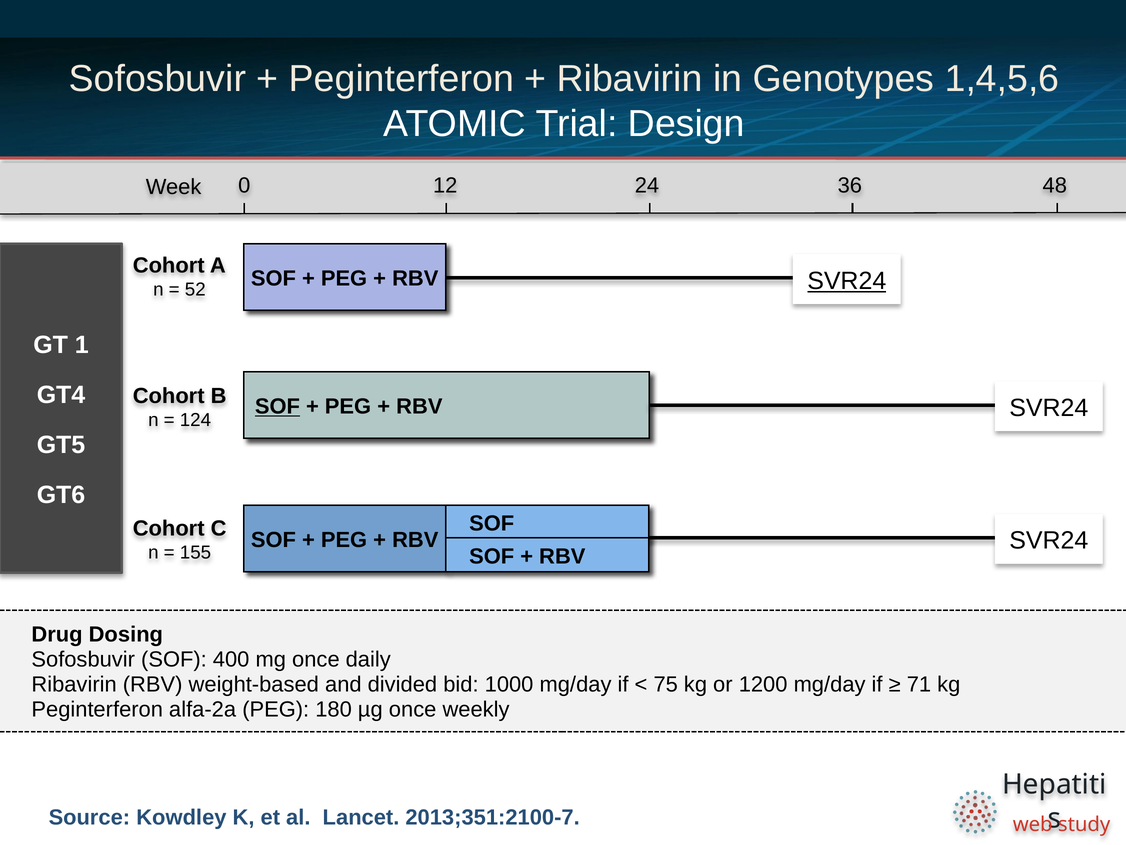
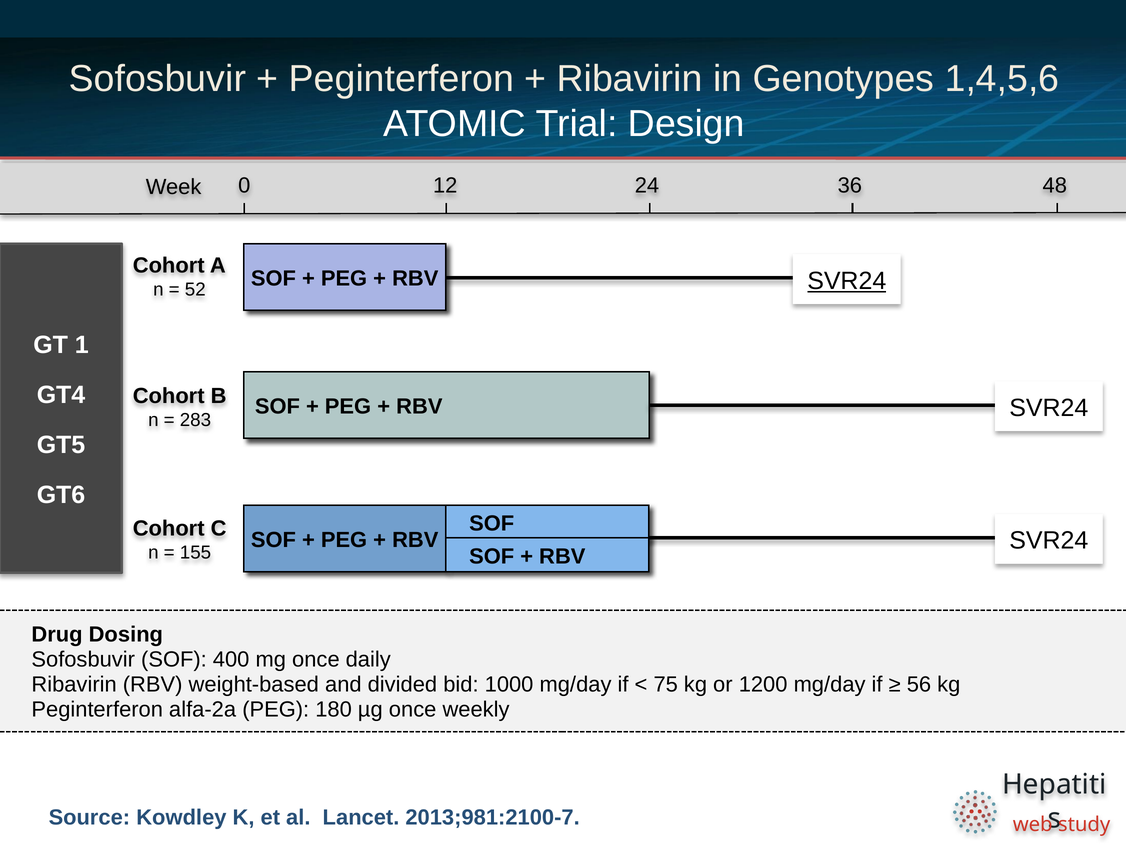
SOF underline: present -> none (277, 406)
124: 124 -> 283 (195, 420)
71: 71 -> 56 (919, 684)
2013;351:2100-7: 2013;351:2100-7 -> 2013;981:2100-7 (493, 817)
